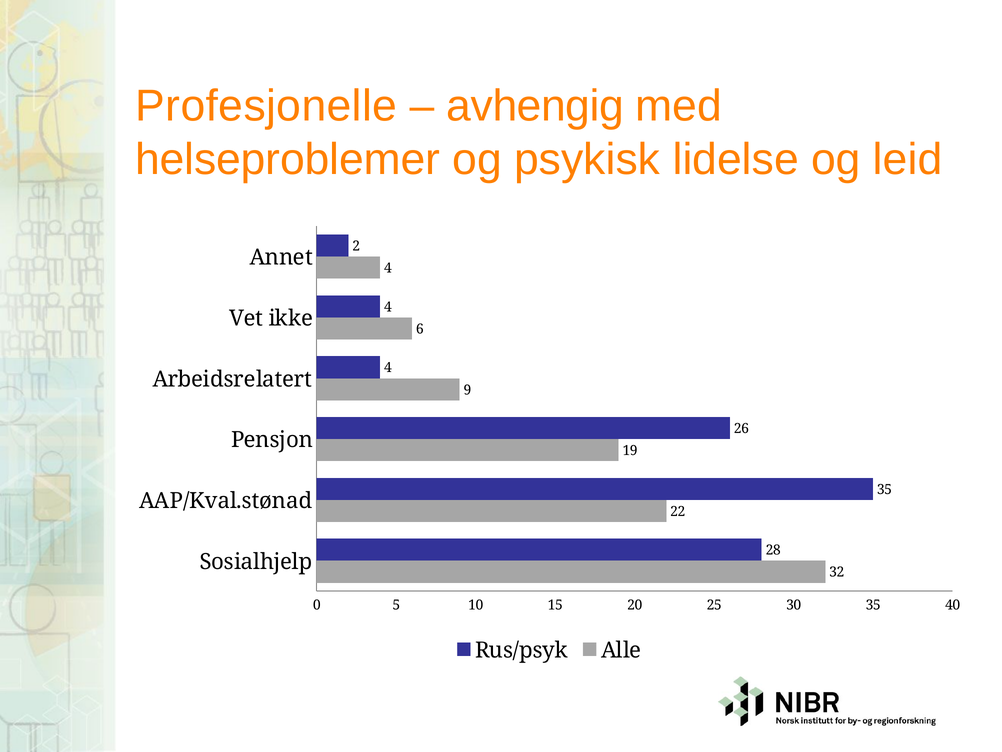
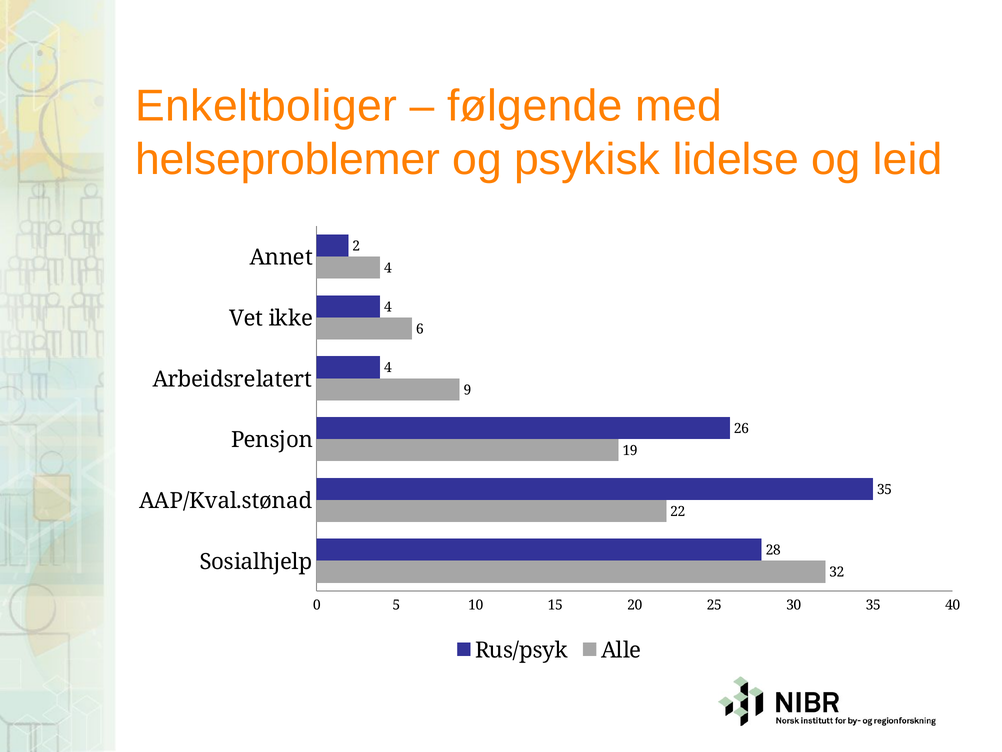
Profesjonelle: Profesjonelle -> Enkeltboliger (266, 106)
avhengig: avhengig -> følgende (535, 106)
